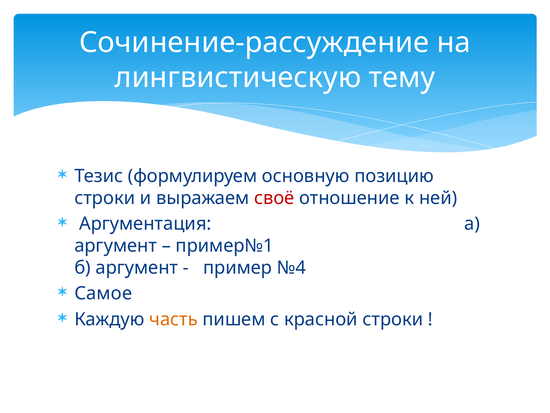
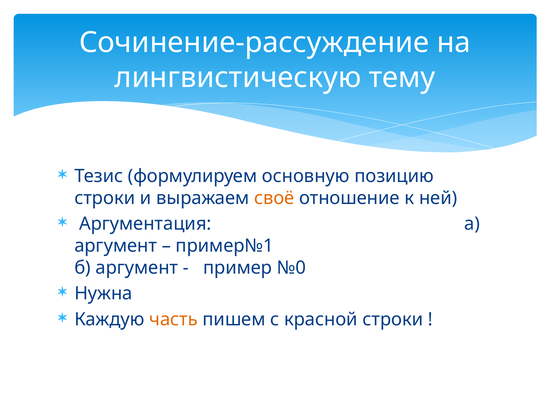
своё colour: red -> orange (274, 198)
№4: №4 -> №0 (291, 268)
Самое: Самое -> Нужна (103, 293)
